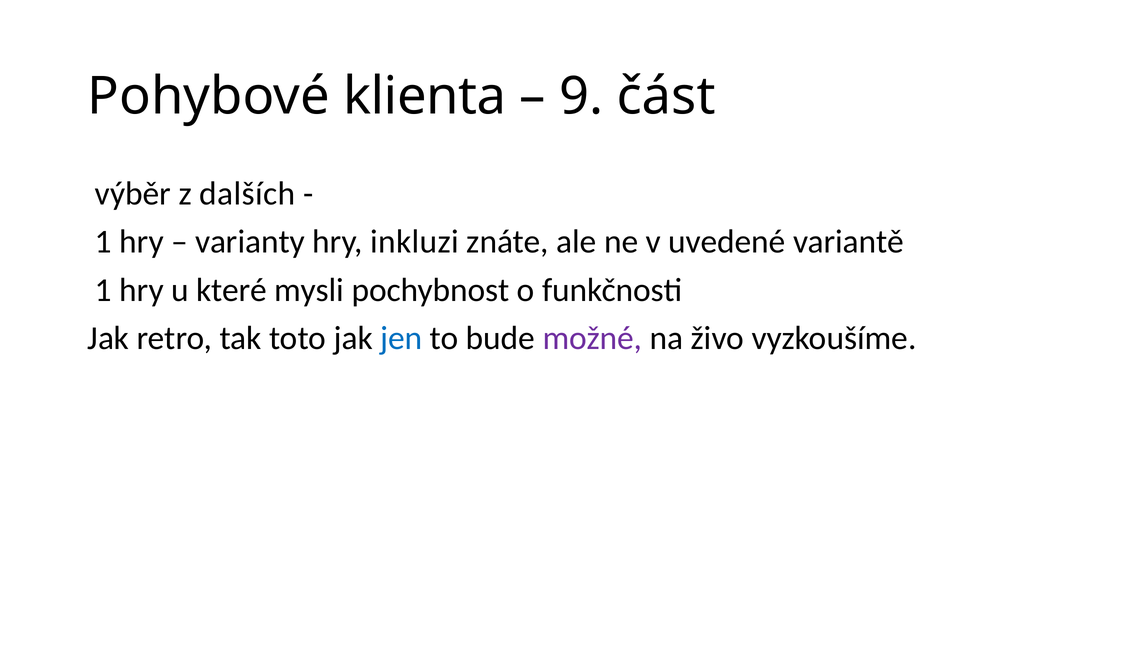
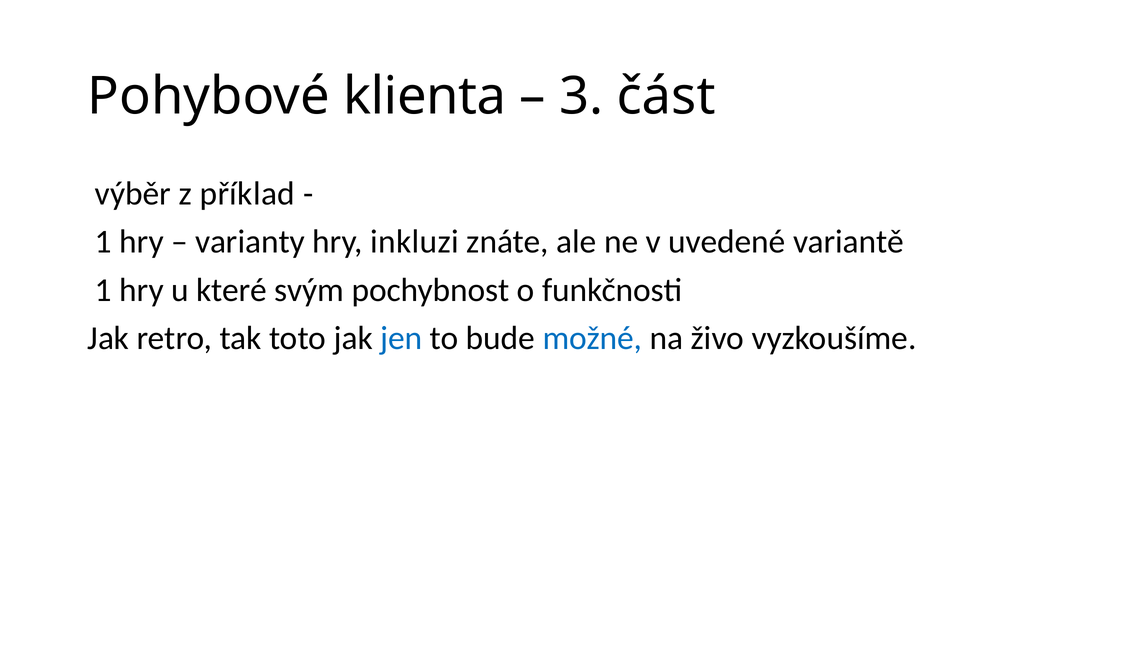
9: 9 -> 3 (581, 96)
dalších: dalších -> příklad (247, 194)
mysli: mysli -> svým (309, 290)
možné colour: purple -> blue (592, 338)
